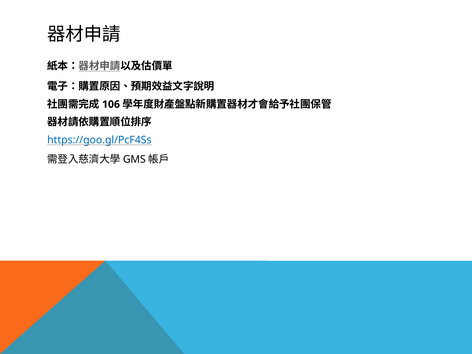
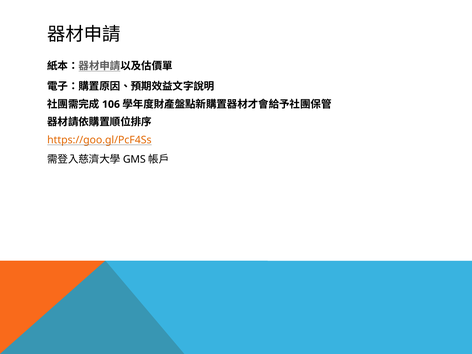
https://goo.gl/PcF4Ss colour: blue -> orange (99, 140)
